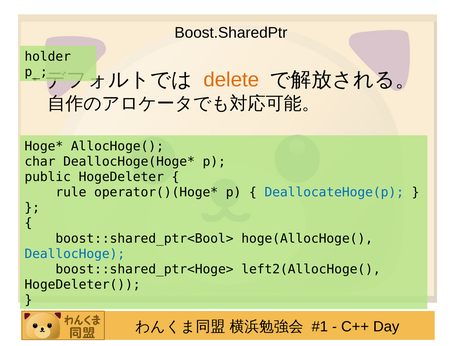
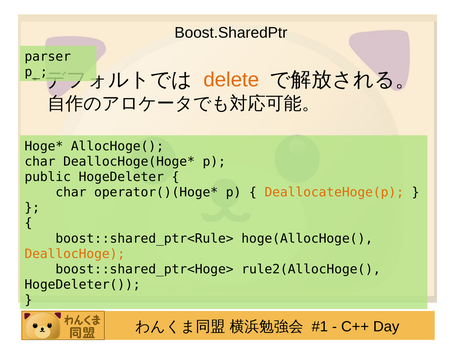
holder: holder -> parser (48, 57)
rule: rule -> char (71, 193)
DeallocateHoge(p colour: blue -> orange (334, 193)
boost::shared_ptr<Bool>: boost::shared_ptr<Bool> -> boost::shared_ptr<Rule> (145, 239)
DeallocHoge colour: blue -> orange (75, 254)
left2(AllocHoge(: left2(AllocHoge( -> rule2(AllocHoge( (311, 270)
